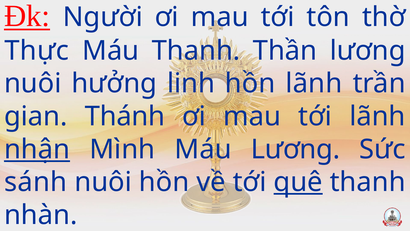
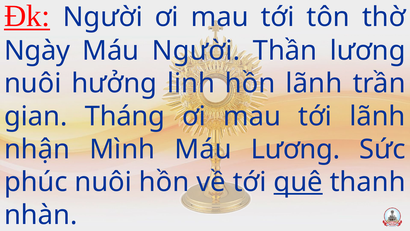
Thực: Thực -> Ngày (37, 51)
Máu Thanh: Thanh -> Người (196, 51)
Thánh: Thánh -> Tháng (125, 116)
nhận underline: present -> none (37, 149)
sánh: sánh -> phúc (36, 182)
